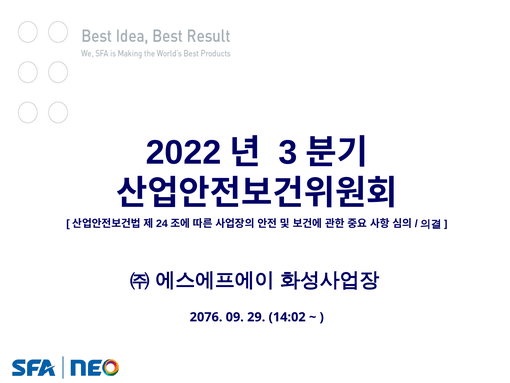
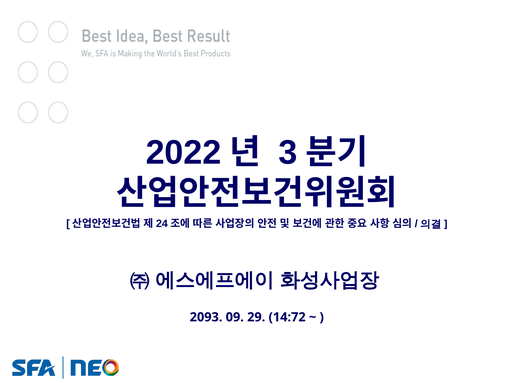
2076: 2076 -> 2093 (206, 317)
14:02: 14:02 -> 14:72 (287, 317)
